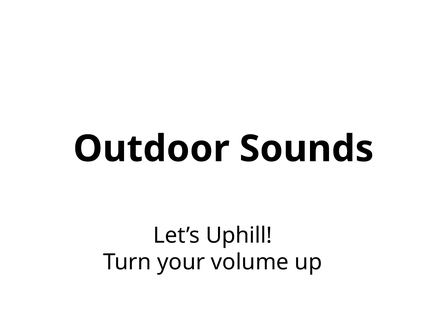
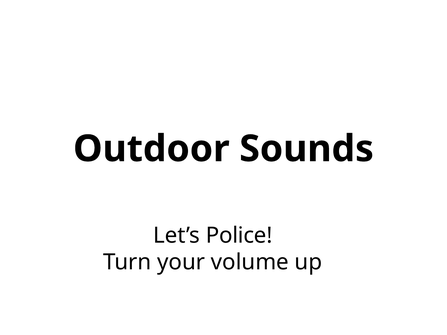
Uphill: Uphill -> Police (239, 236)
